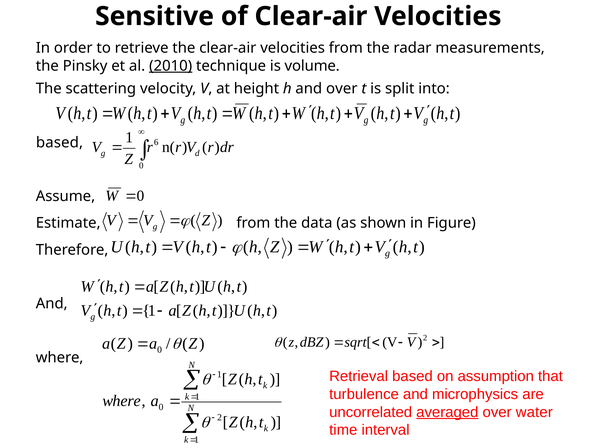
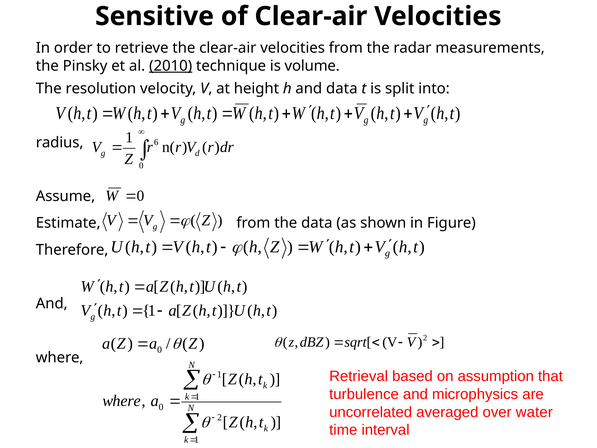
scattering: scattering -> resolution (101, 89)
and over: over -> data (342, 89)
based: based -> radius (60, 142)
averaged underline: present -> none (447, 412)
